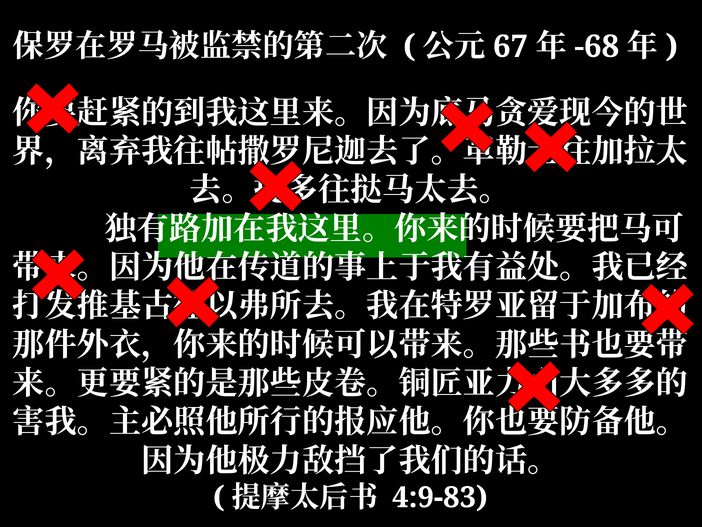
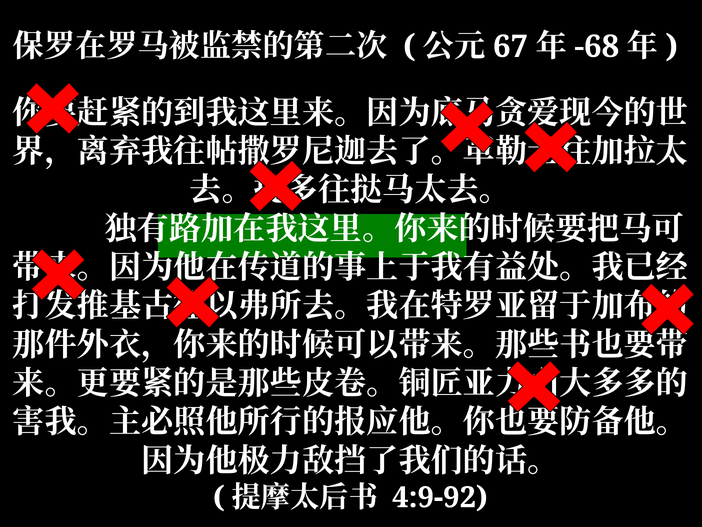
4:9-83: 4:9-83 -> 4:9-92 (440, 497)
